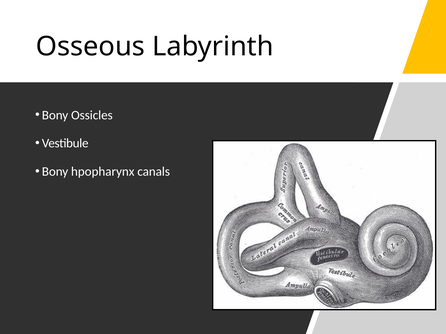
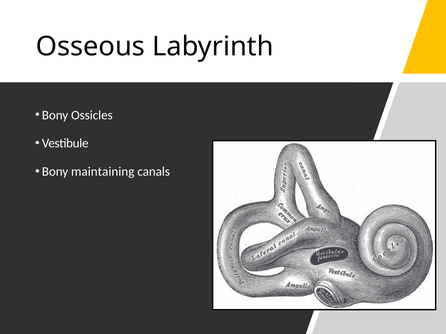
hpopharynx: hpopharynx -> maintaining (103, 172)
